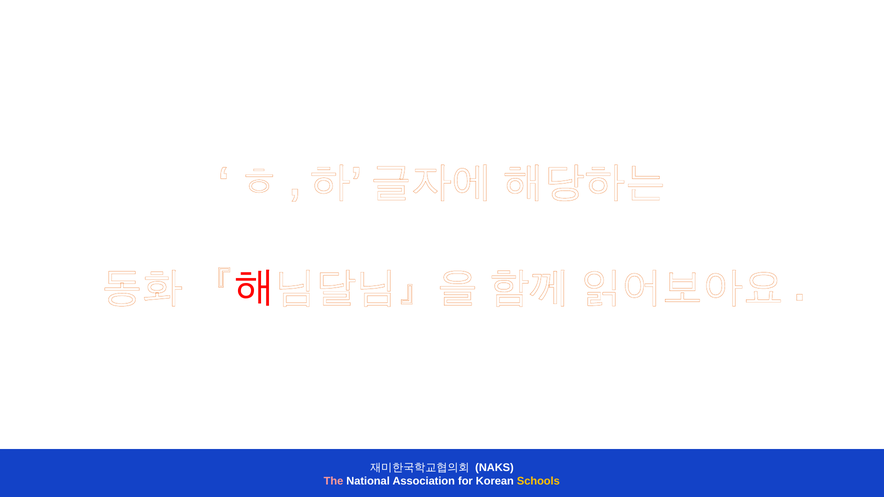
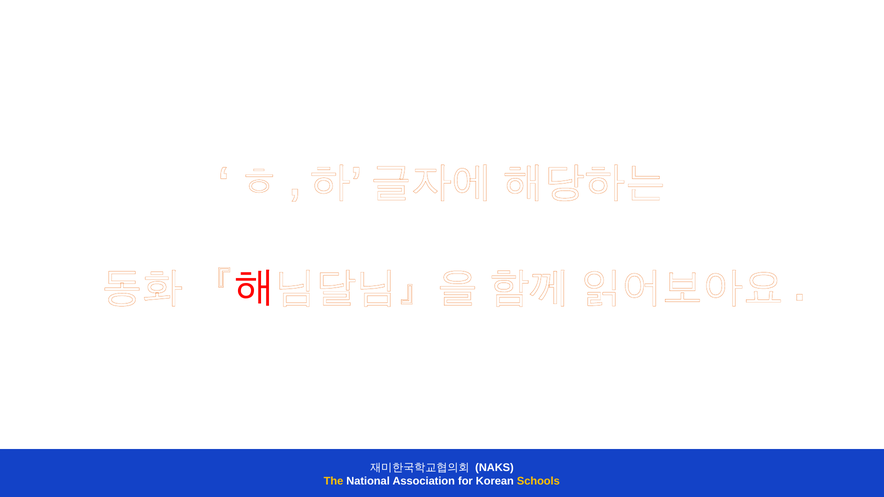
The colour: pink -> yellow (333, 481)
